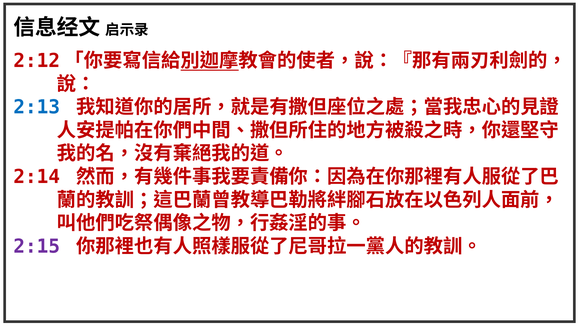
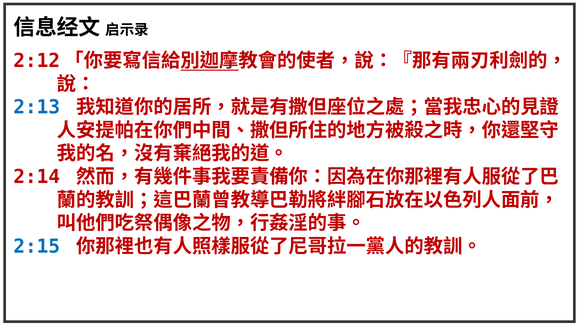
2:15 colour: purple -> blue (37, 246)
